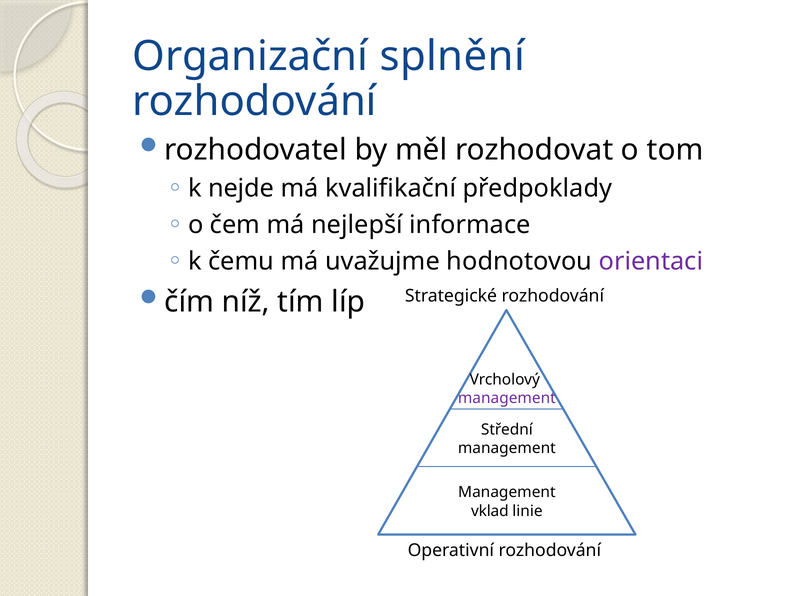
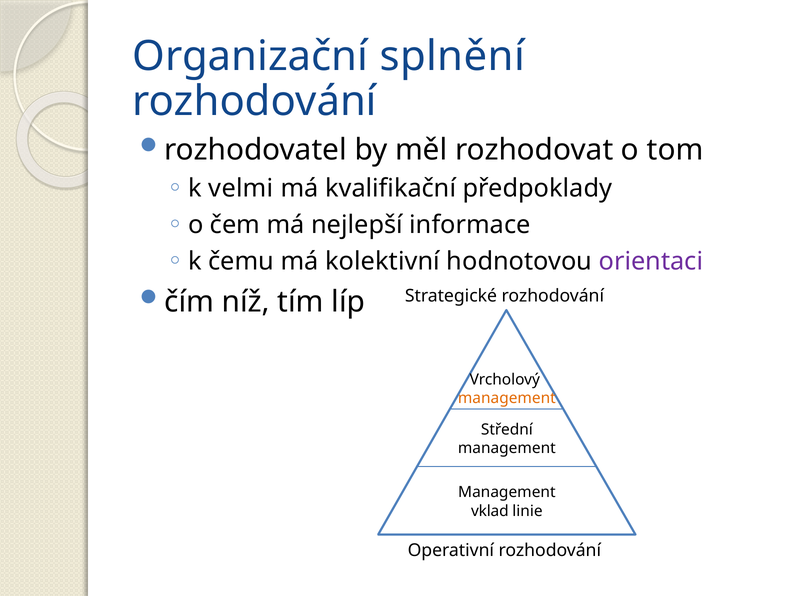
nejde: nejde -> velmi (241, 188)
uvažujme: uvažujme -> kolektivní (383, 261)
management colour: purple -> orange (507, 398)
